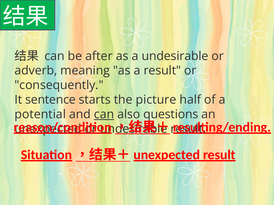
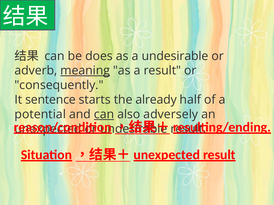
after: after -> does (99, 56)
meaning underline: none -> present (85, 71)
picture: picture -> already (156, 100)
questions: questions -> adversely (171, 115)
